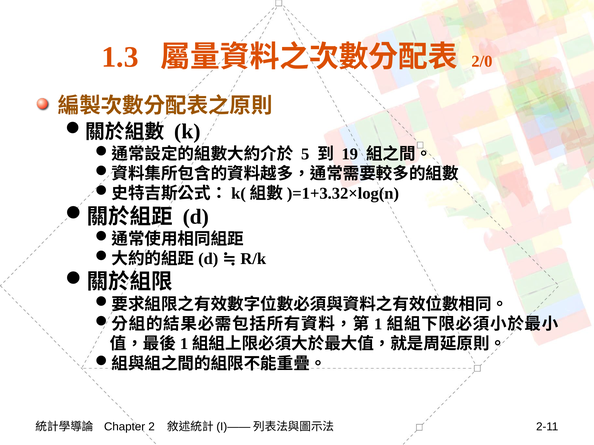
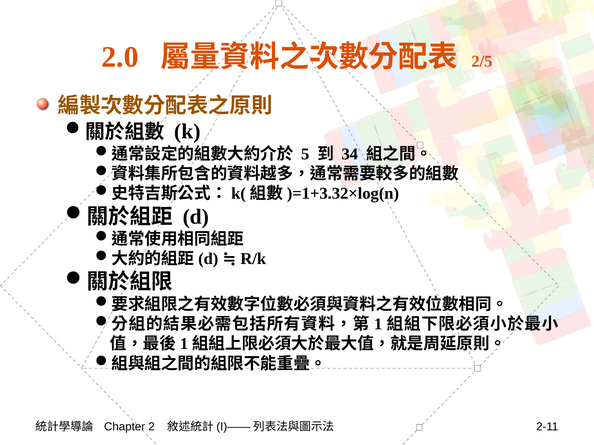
1.3: 1.3 -> 2.0 (120, 57)
2/0: 2/0 -> 2/5 (482, 61)
19: 19 -> 34 (350, 154)
